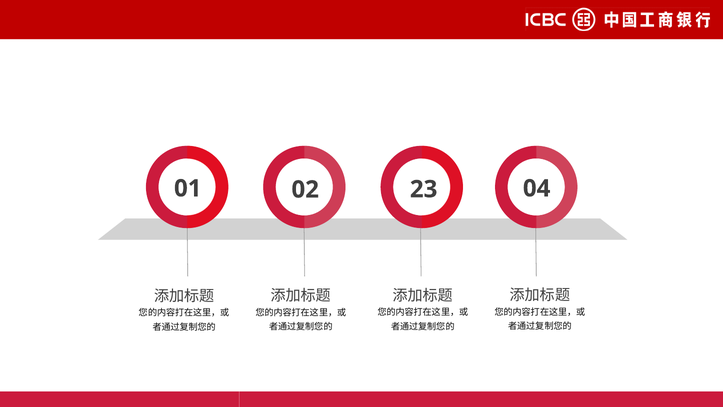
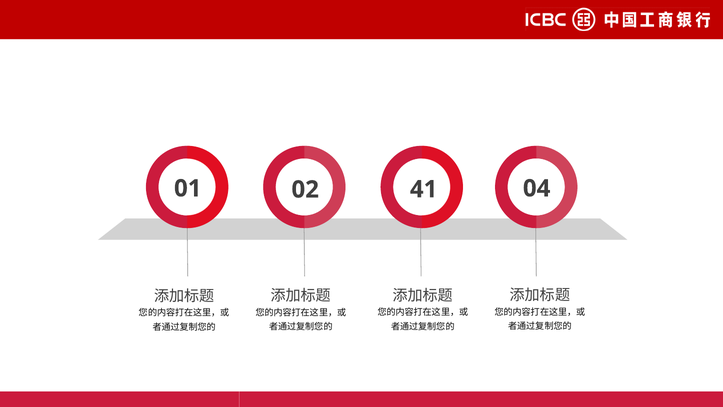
23: 23 -> 41 (424, 189)
